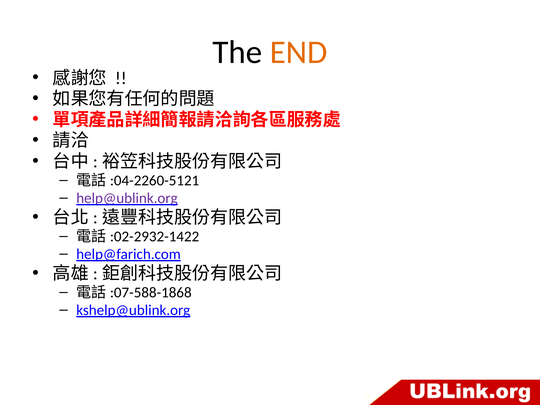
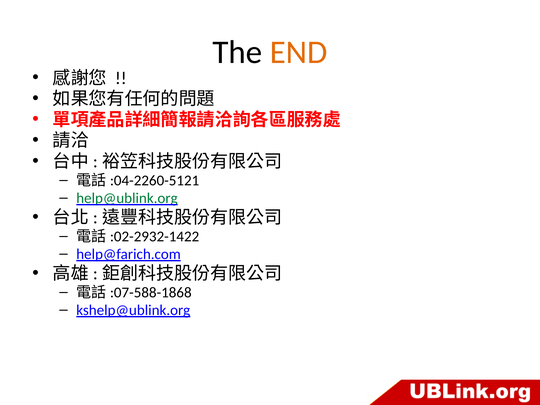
help@ublink.org colour: purple -> green (127, 198)
